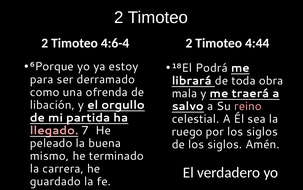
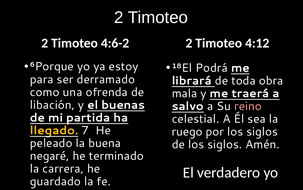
4:6-4: 4:6-4 -> 4:6-2 (115, 43)
4:44: 4:44 -> 4:12 (257, 43)
orgullo: orgullo -> buenas (123, 105)
llegado colour: pink -> yellow (54, 130)
mismo: mismo -> negaré (50, 155)
